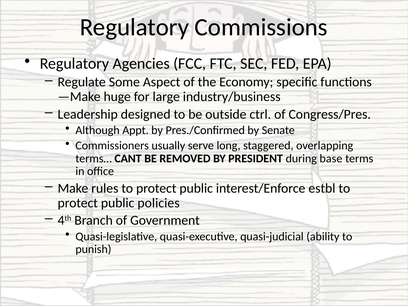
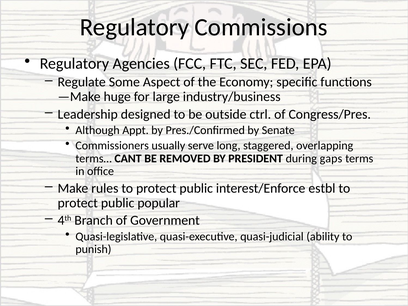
base: base -> gaps (331, 159)
policies: policies -> popular (159, 203)
